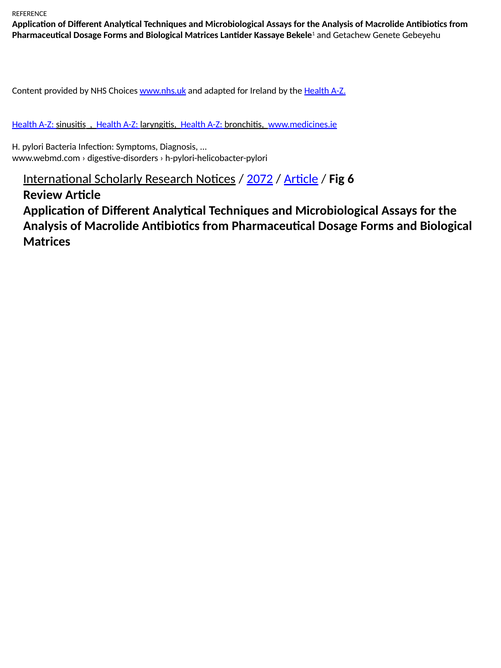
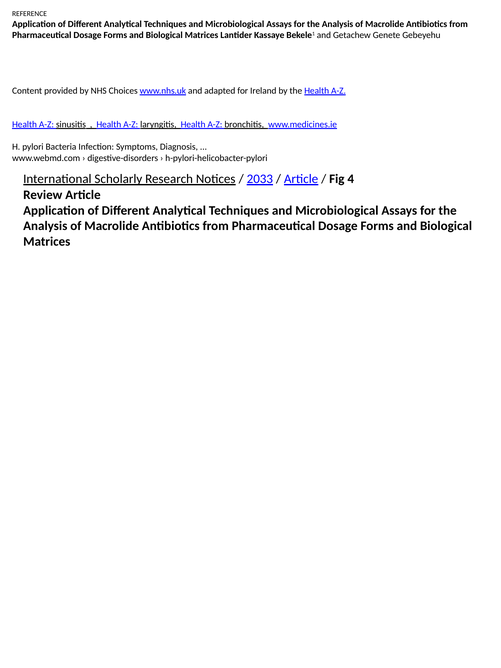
2072: 2072 -> 2033 (260, 179)
6: 6 -> 4 (351, 179)
